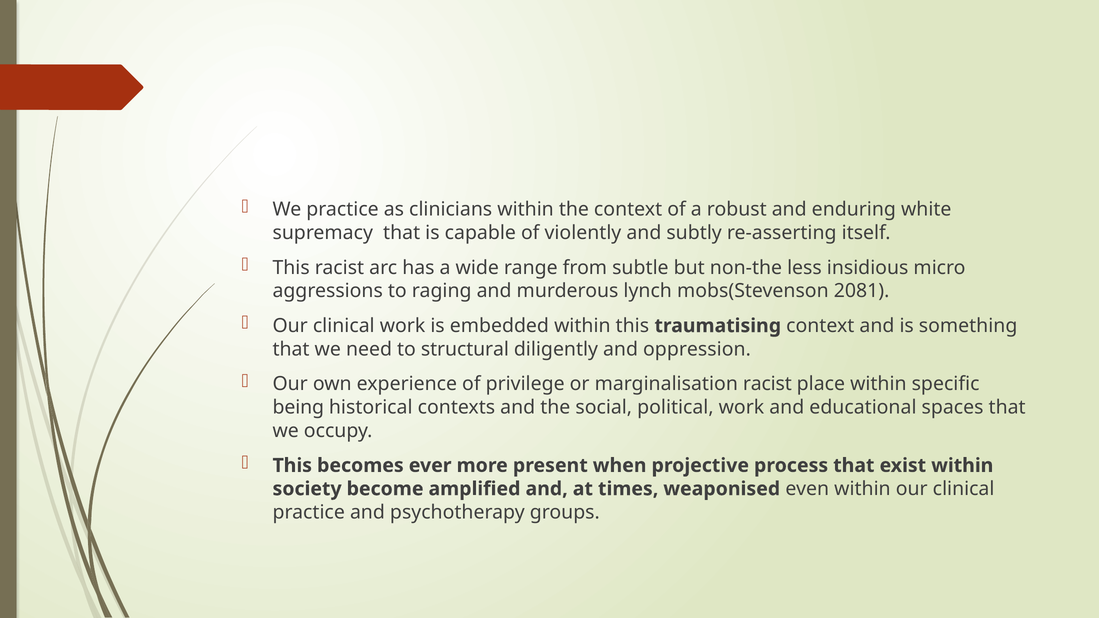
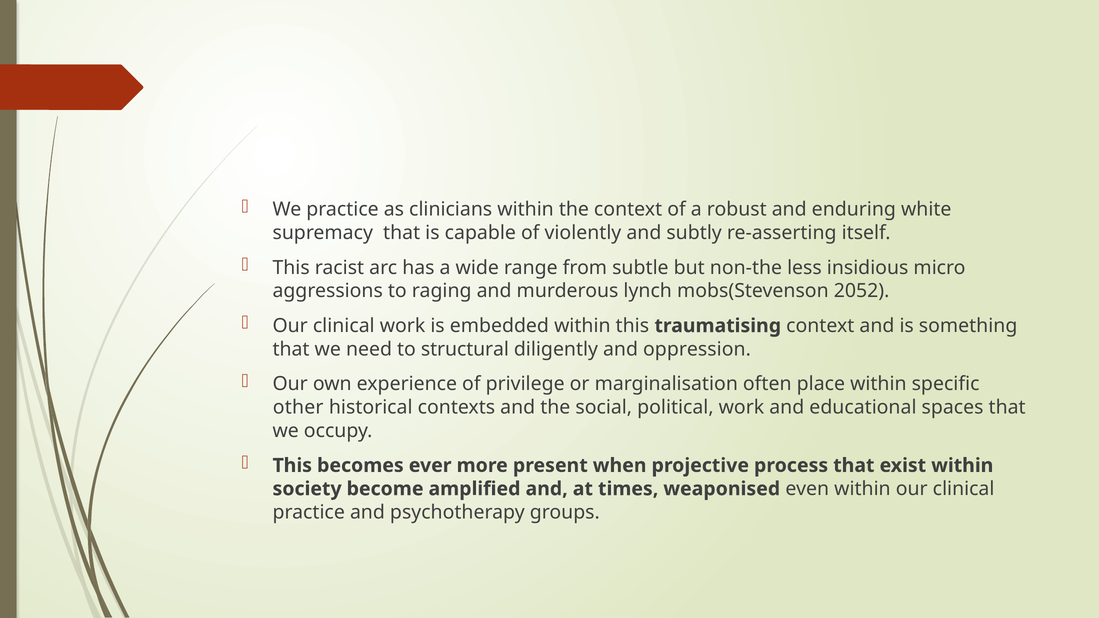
2081: 2081 -> 2052 (862, 291)
marginalisation racist: racist -> often (767, 384)
being: being -> other (298, 407)
